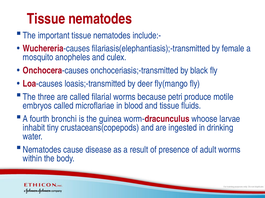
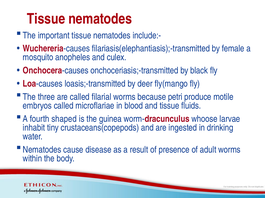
bronchi: bronchi -> shaped (64, 119)
